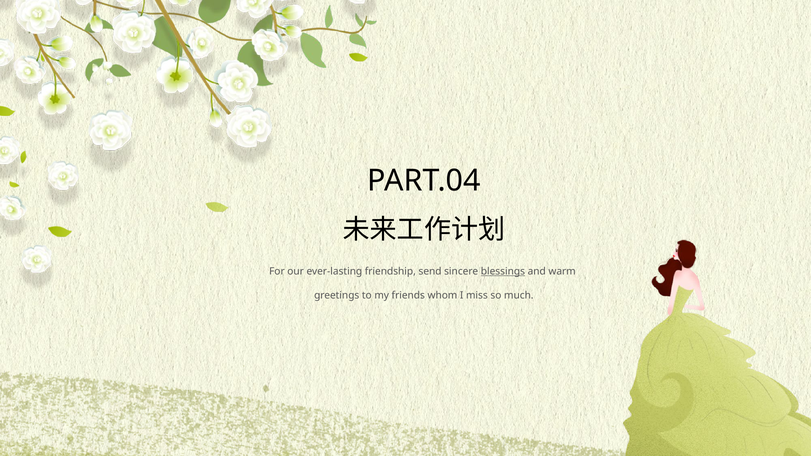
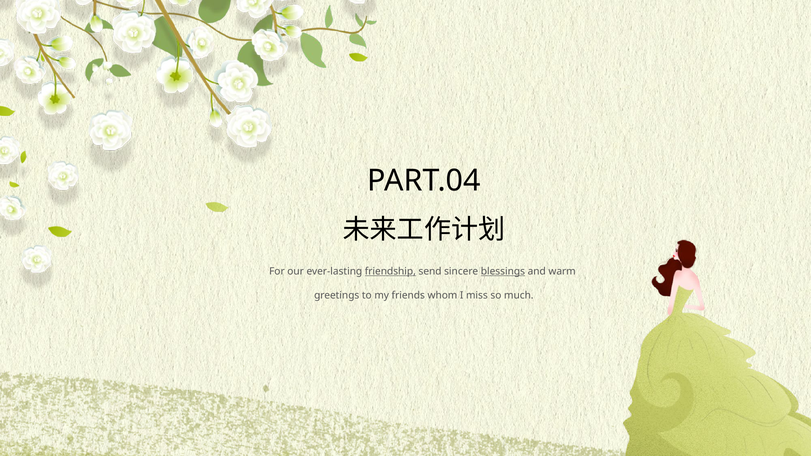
friendship underline: none -> present (390, 271)
